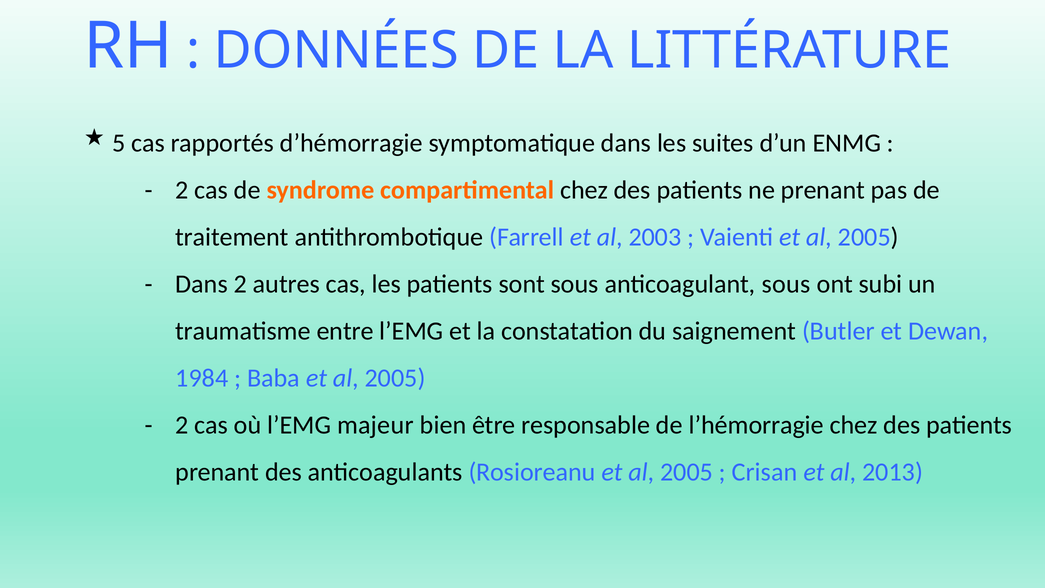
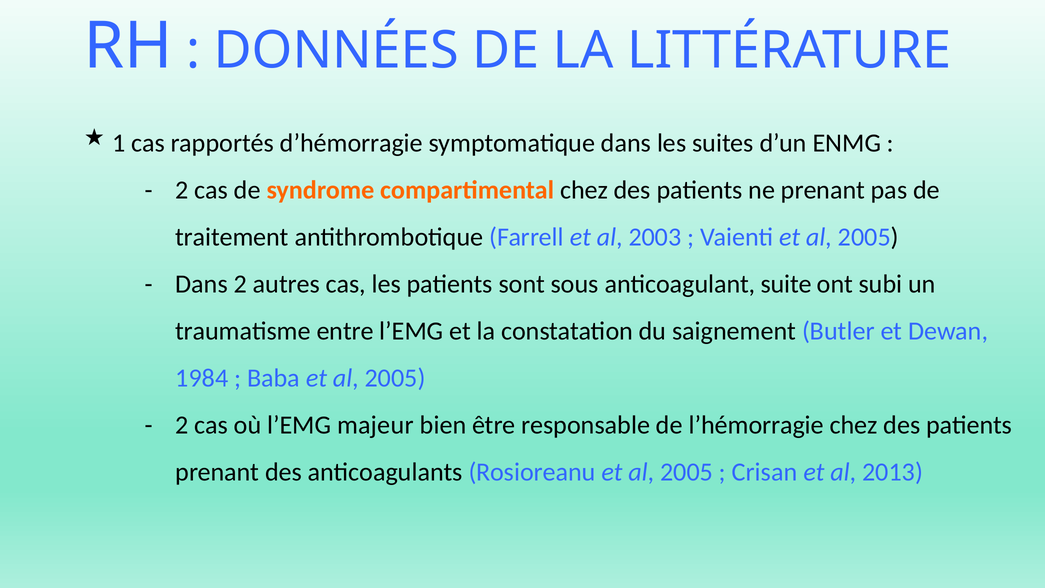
5: 5 -> 1 (119, 143)
anticoagulant sous: sous -> suite (786, 284)
